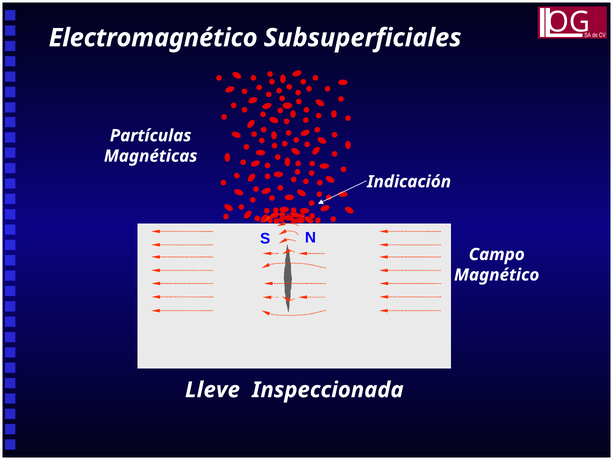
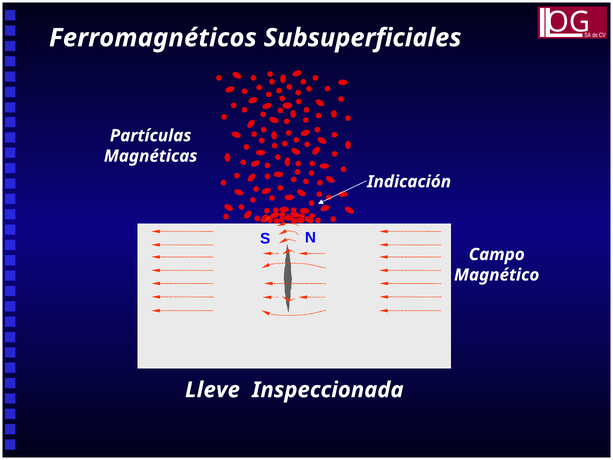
Electromagnético: Electromagnético -> Ferromagnéticos (153, 38)
